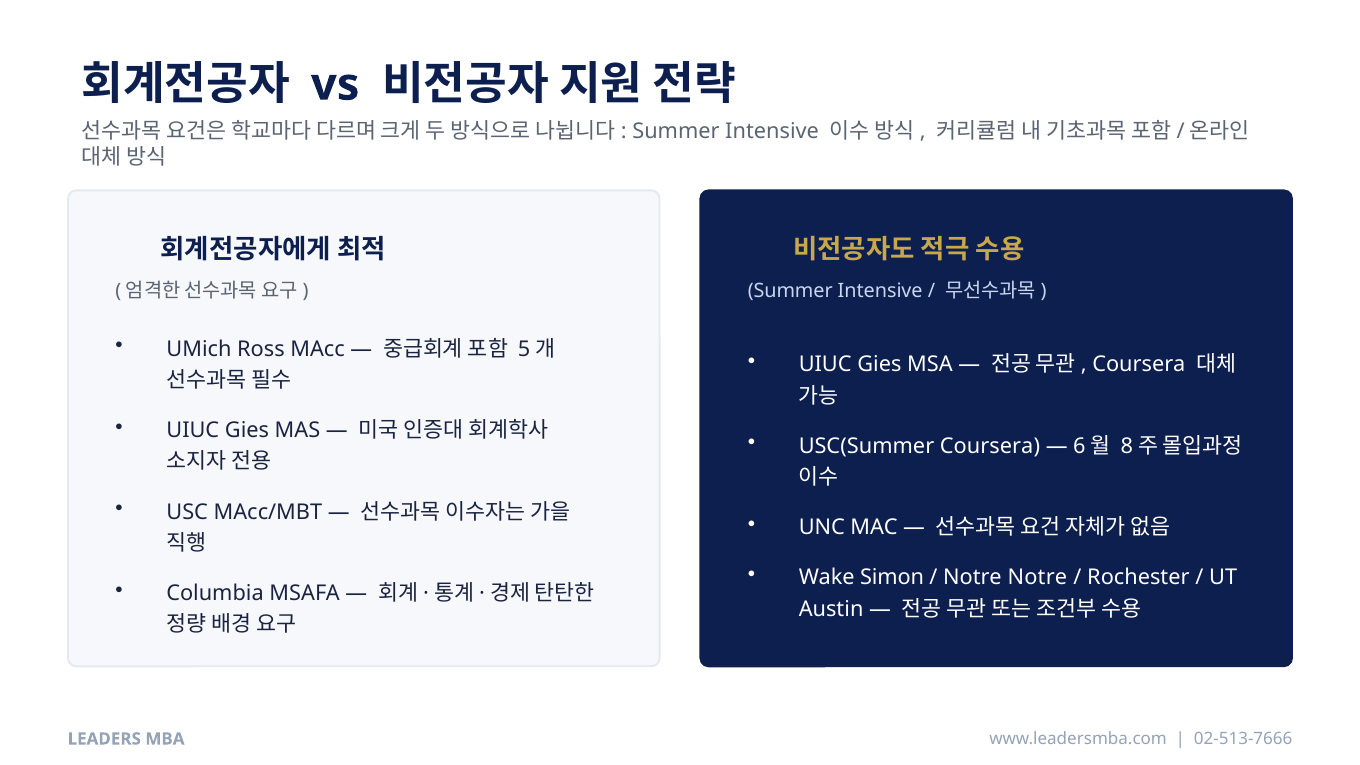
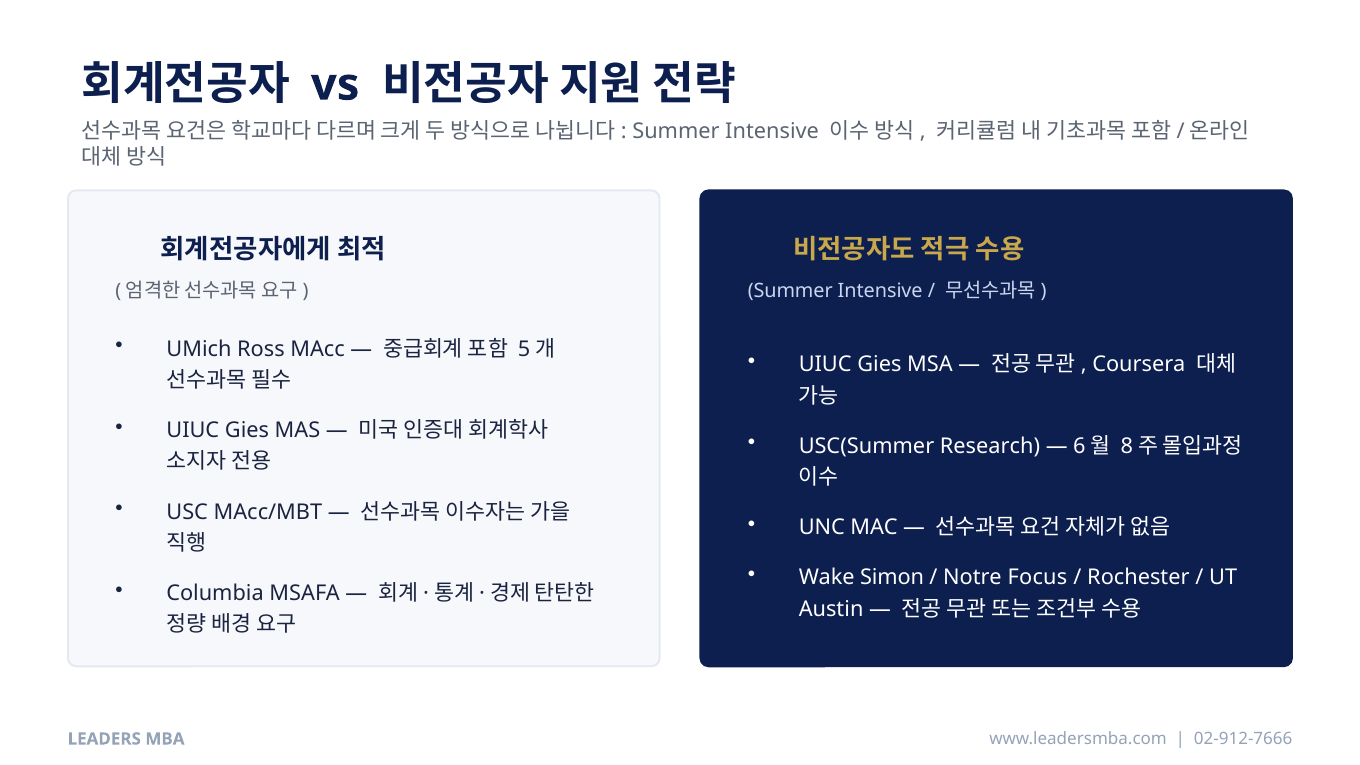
USC(Summer Coursera: Coursera -> Research (990, 446)
Notre Notre: Notre -> Focus (1037, 578)
02-513-7666: 02-513-7666 -> 02-912-7666 (1243, 739)
